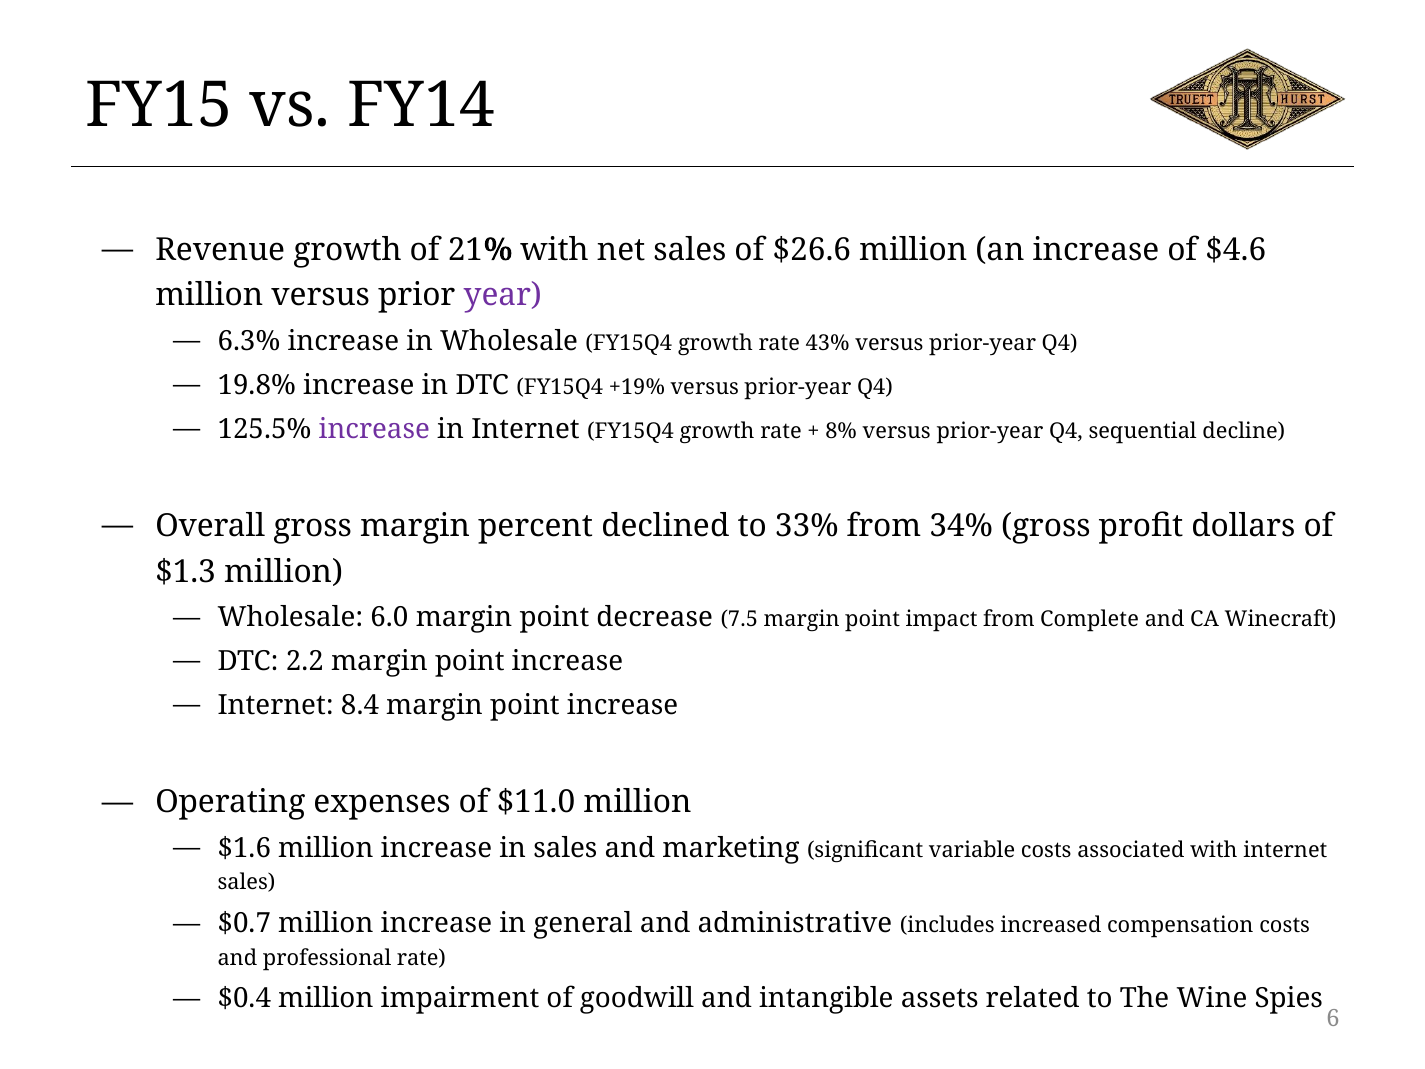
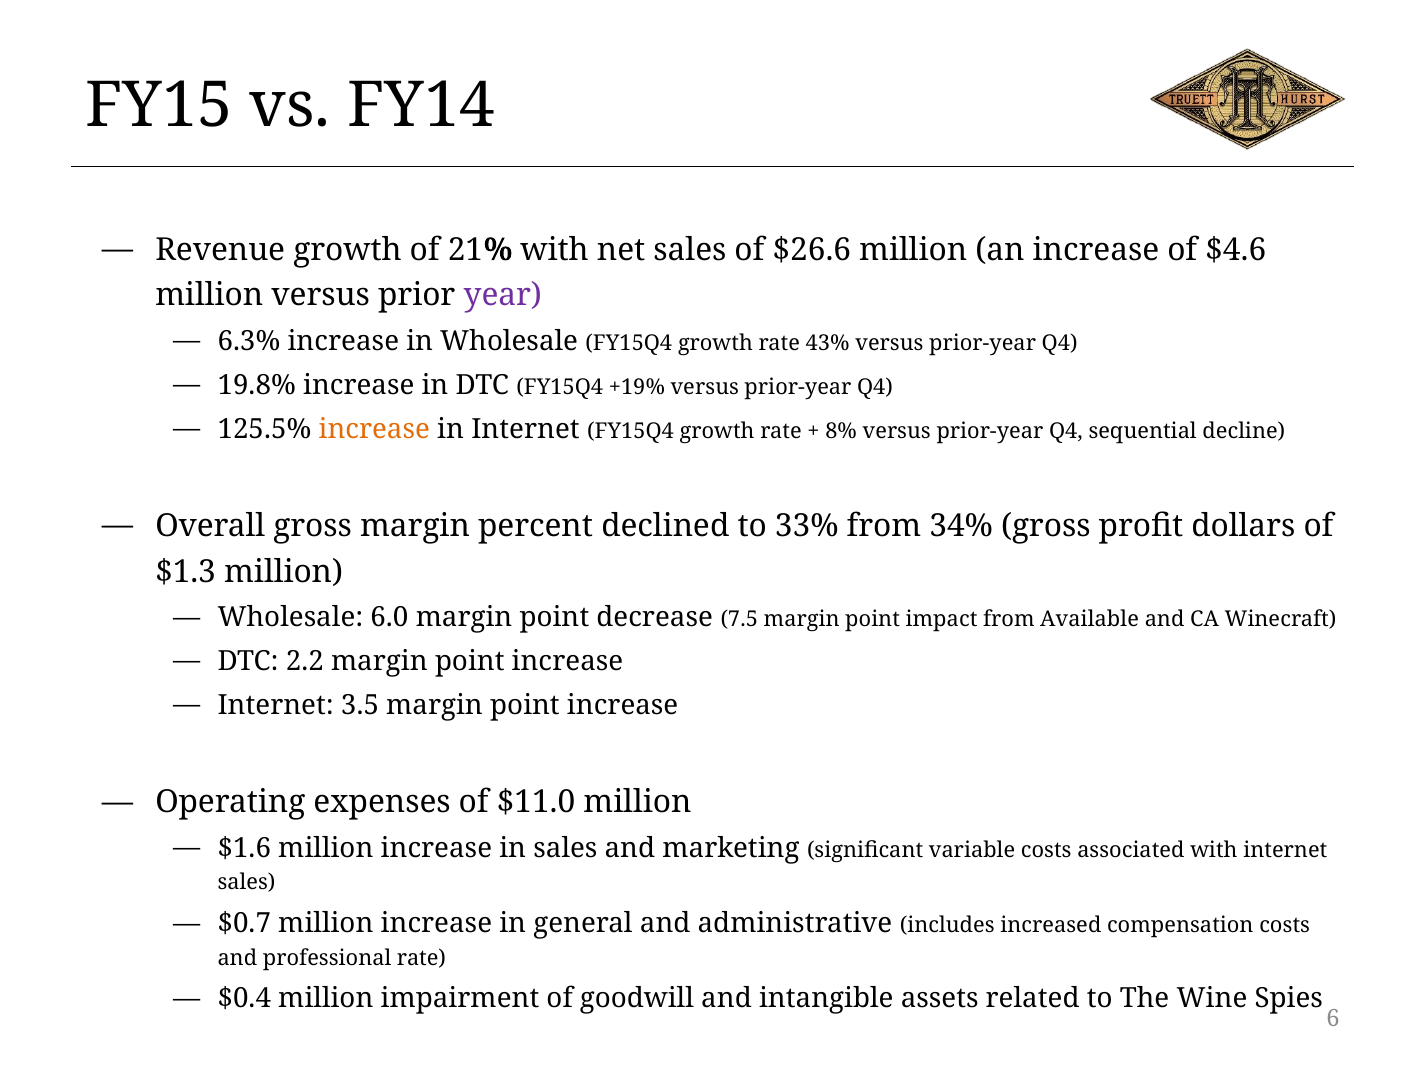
increase colour: purple -> orange (374, 429)
Complete: Complete -> Available (1090, 619)
8.4: 8.4 -> 3.5 (360, 705)
